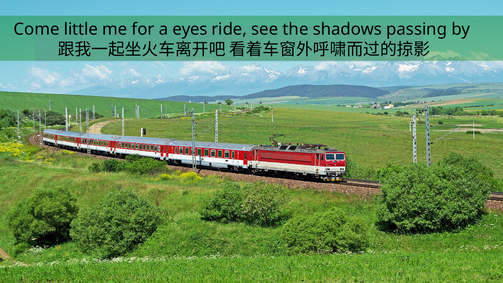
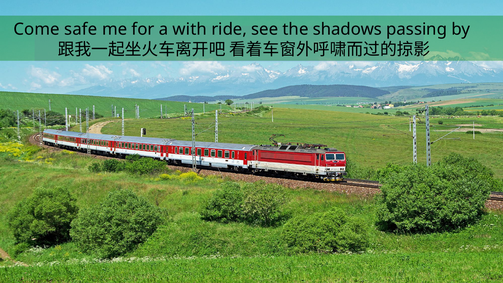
little: little -> safe (81, 29)
eyes: eyes -> with (190, 29)
